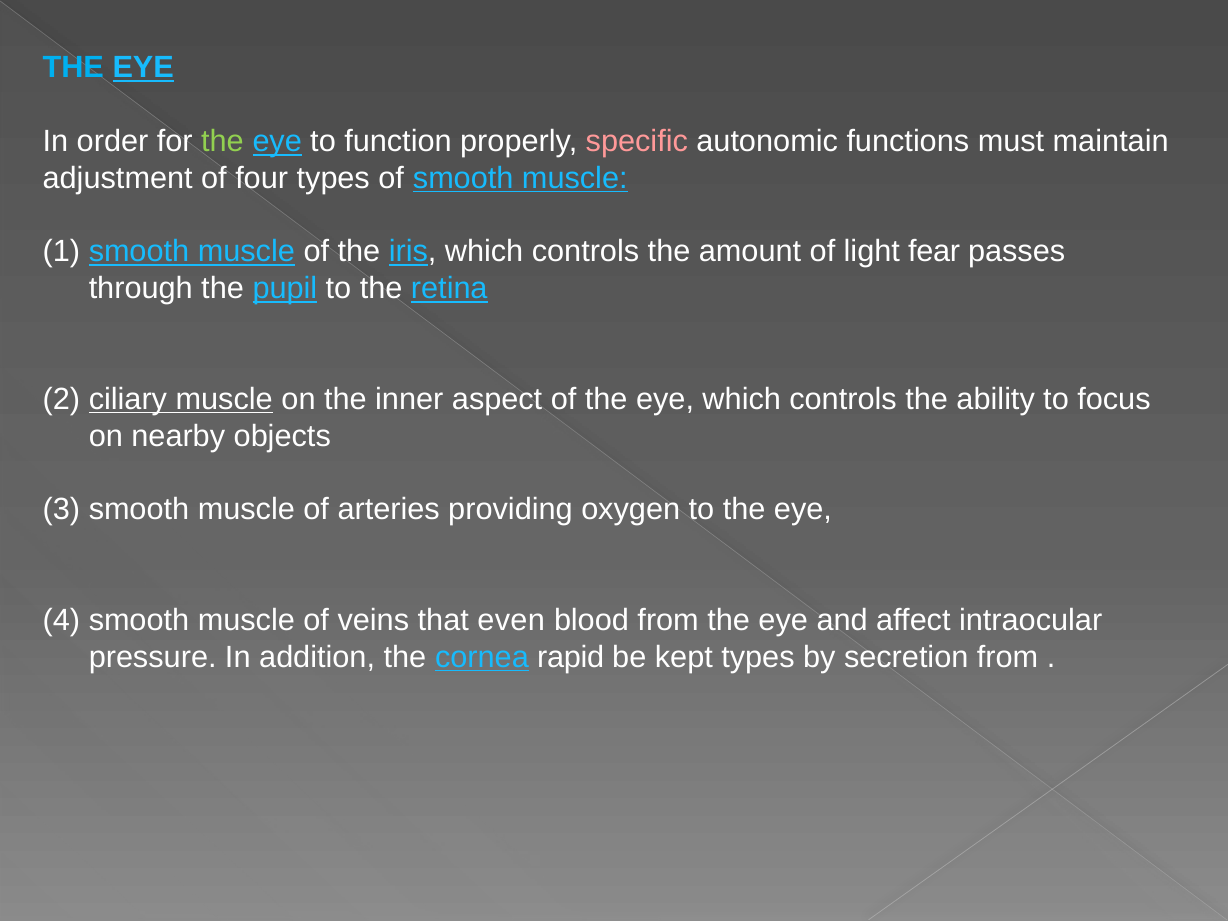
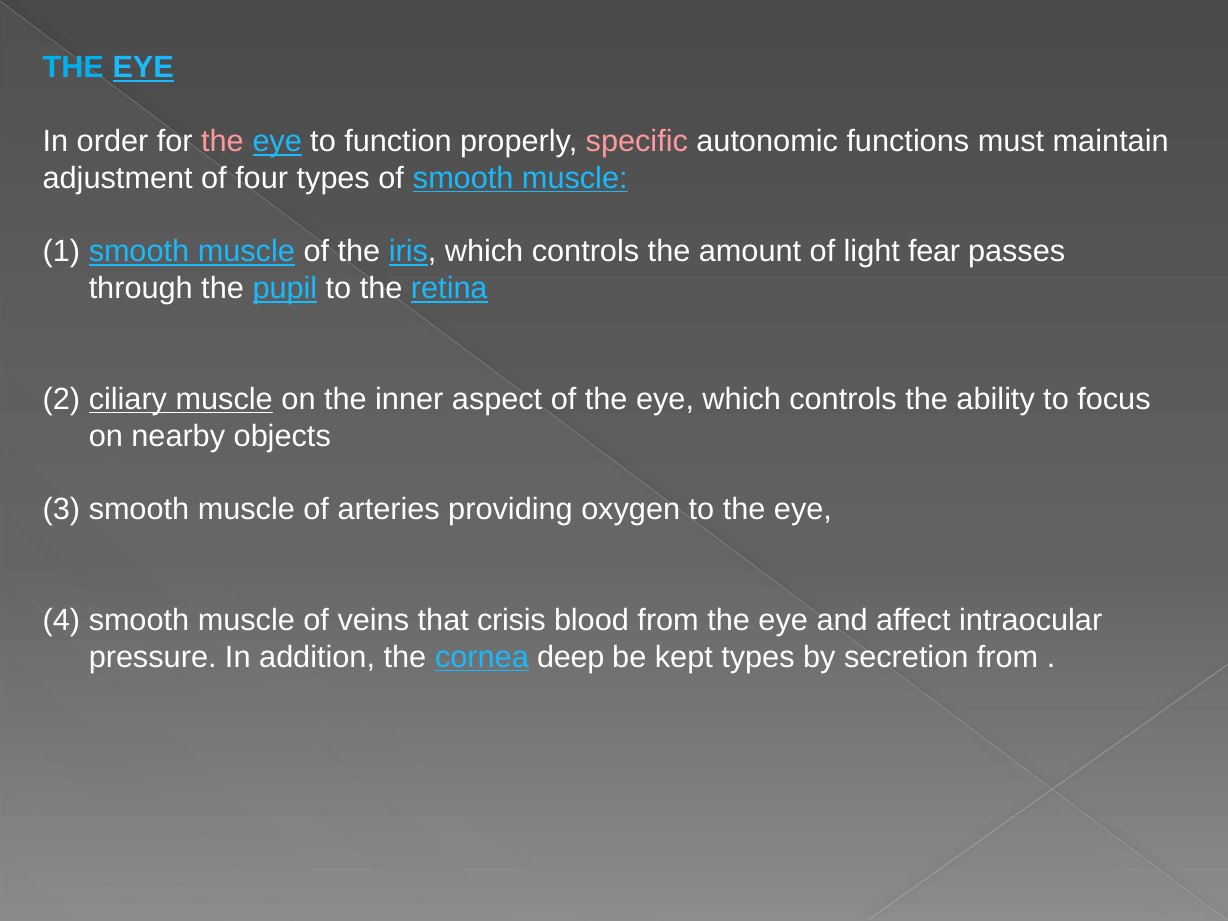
the colour: light green -> pink (222, 141)
even: even -> crisis (511, 620)
rapid: rapid -> deep (571, 657)
